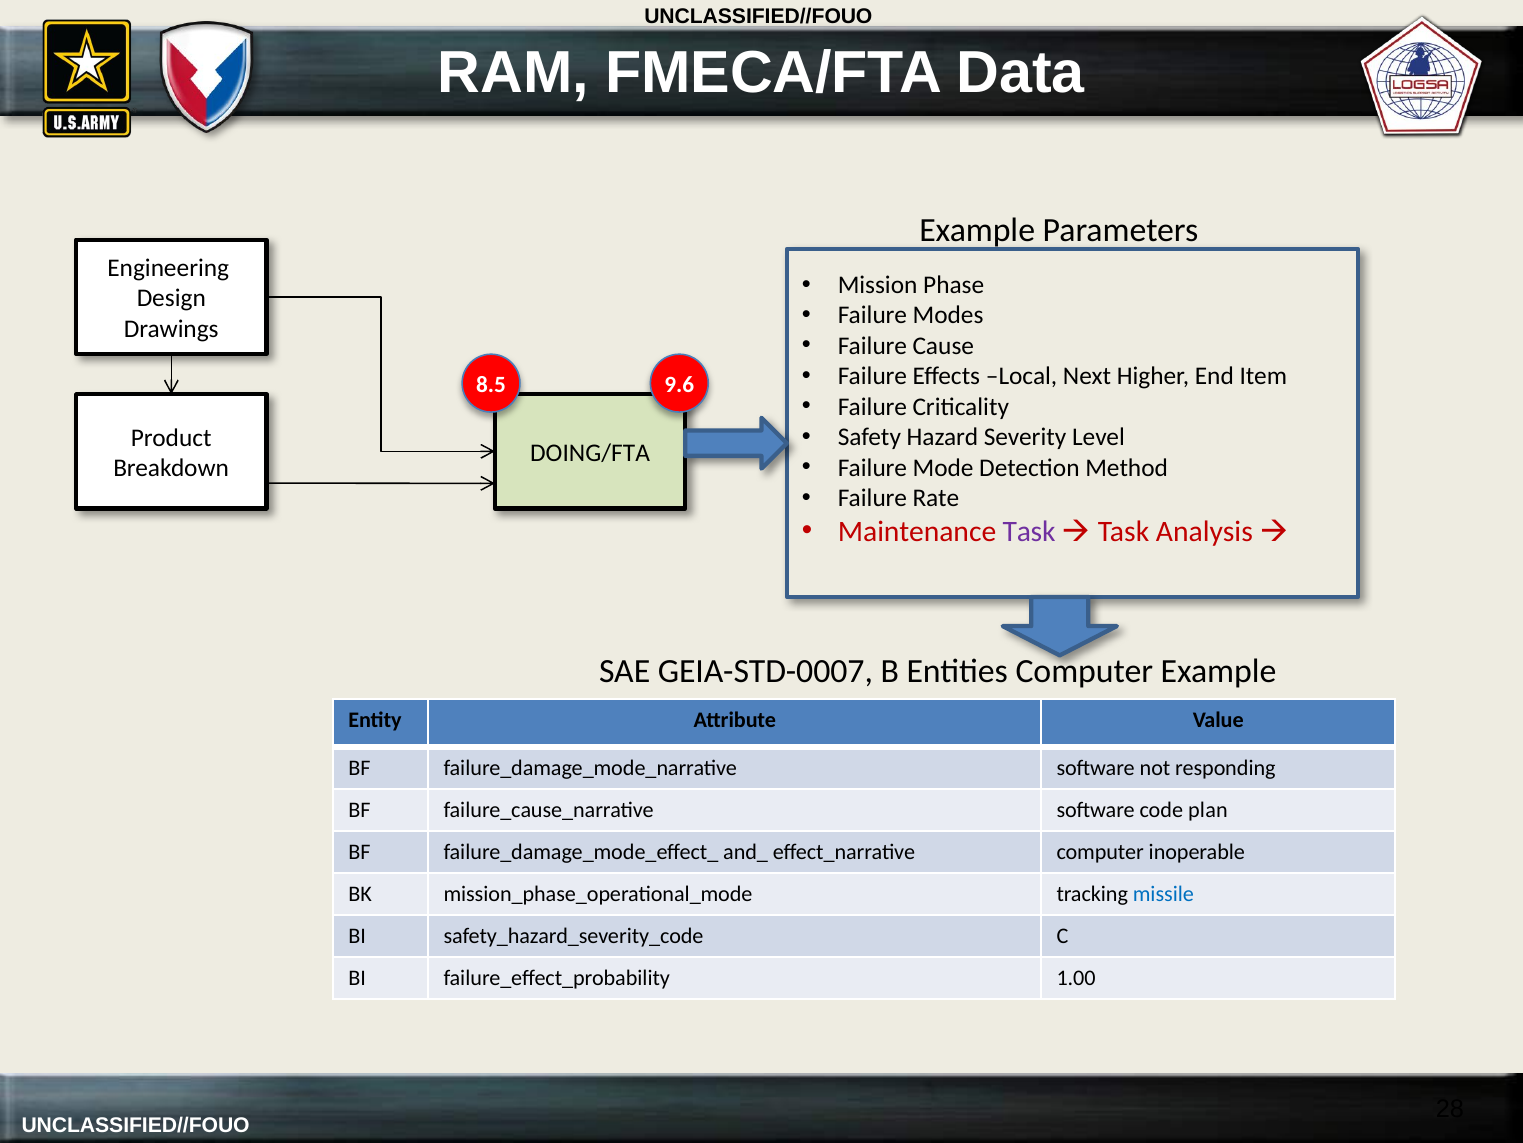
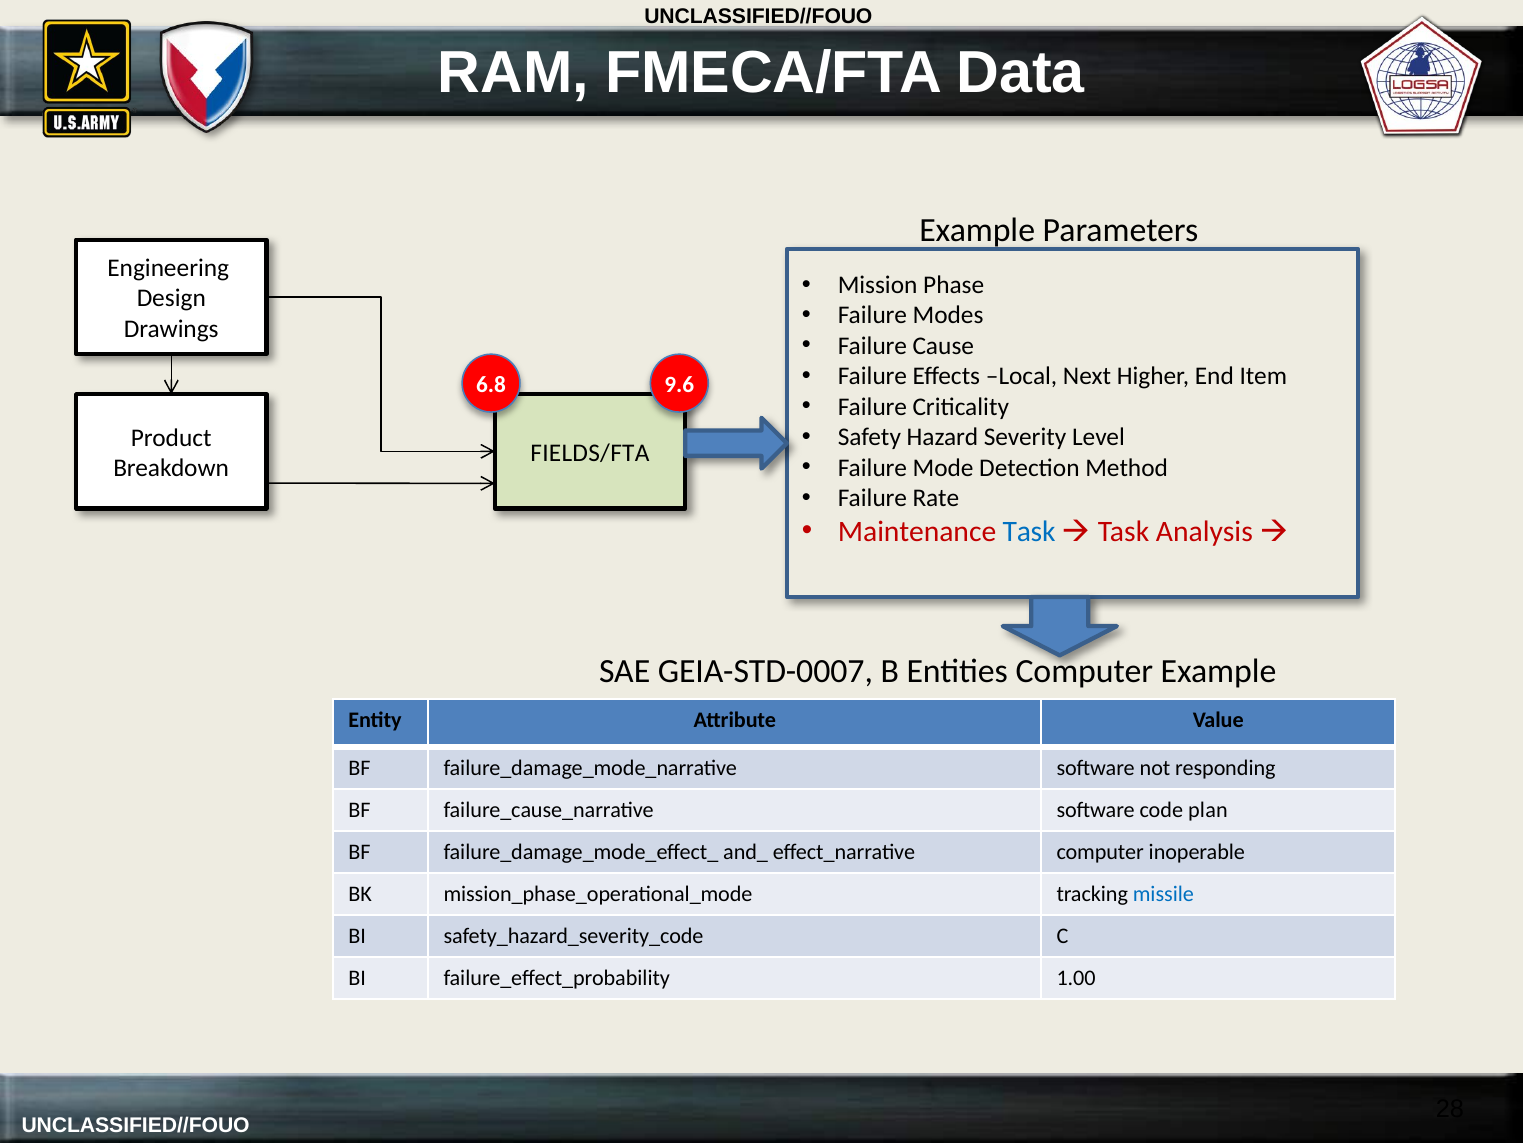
8.5: 8.5 -> 6.8 (491, 384)
DOING/FTA: DOING/FTA -> FIELDS/FTA (590, 453)
Task colour: purple -> blue (1029, 531)
